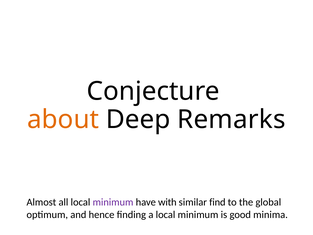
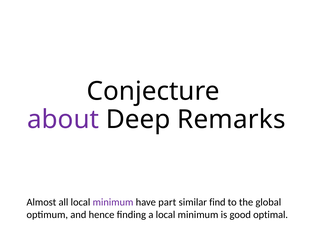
about colour: orange -> purple (63, 119)
with: with -> part (167, 202)
minima: minima -> optimal (271, 215)
